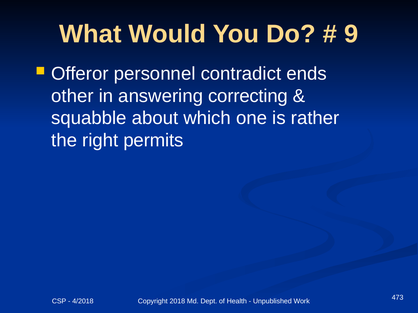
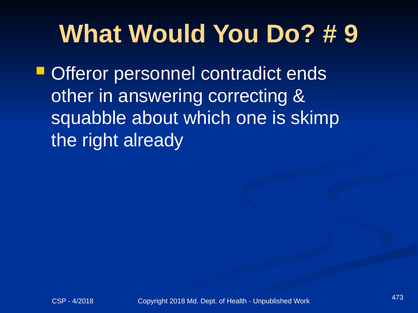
rather: rather -> skimp (315, 118)
permits: permits -> already (153, 141)
